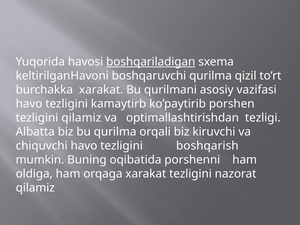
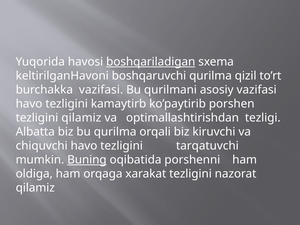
burchakka xarakat: xarakat -> vazifasi (101, 90)
boshqarish: boshqarish -> tarqatuvchi (207, 146)
Buning underline: none -> present (87, 160)
